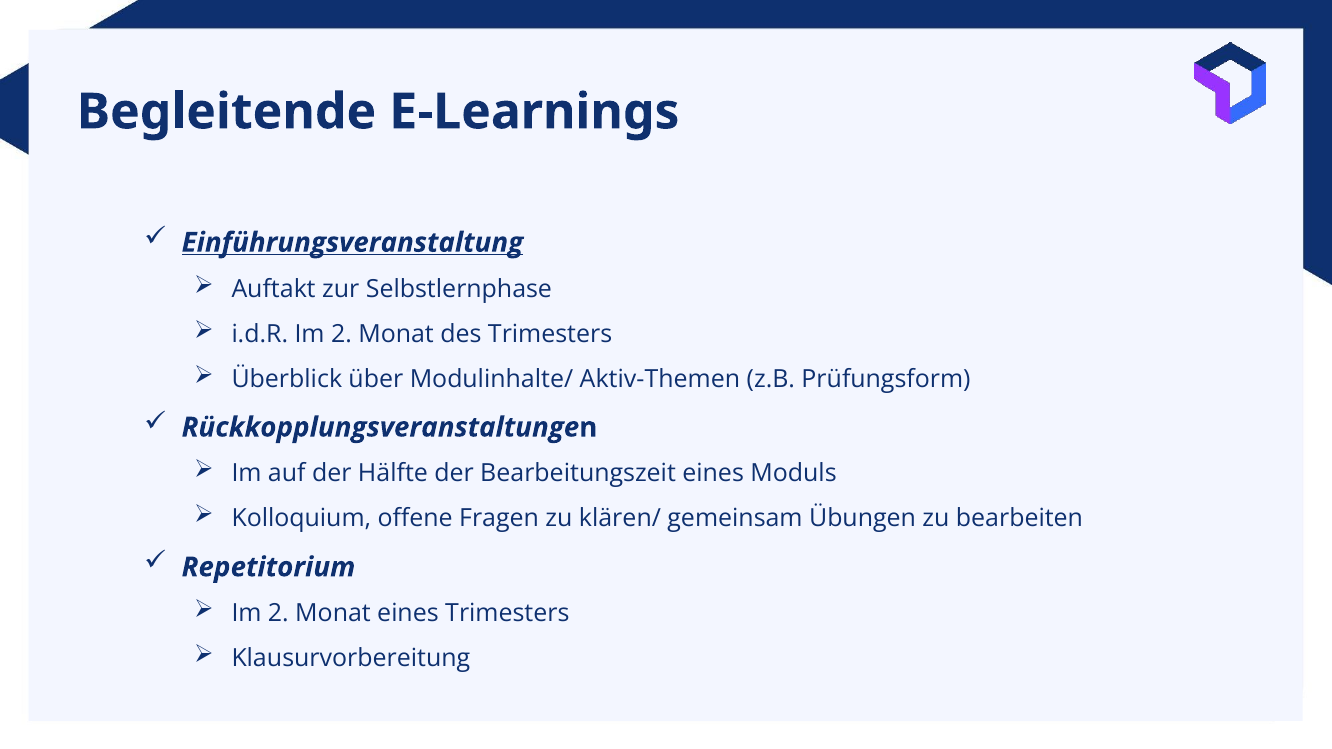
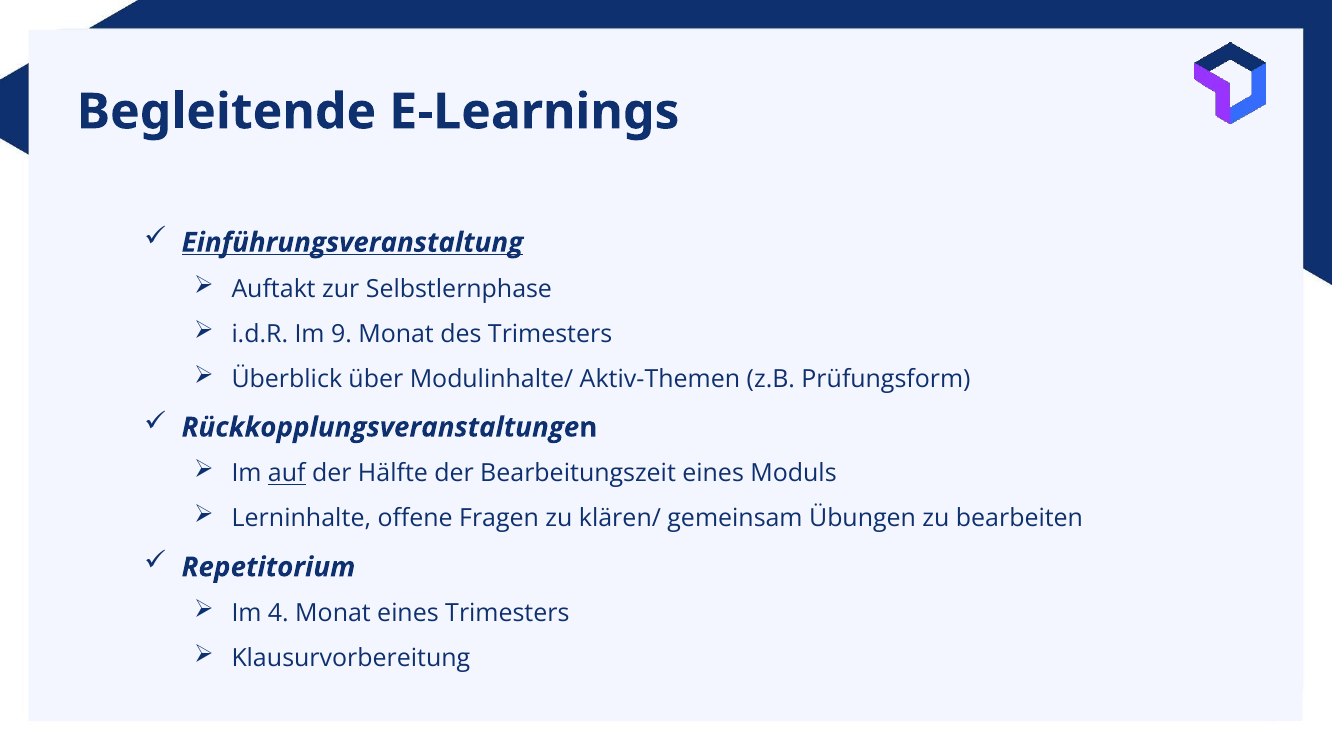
i.d.R Im 2: 2 -> 9 (341, 334)
auf underline: none -> present (287, 474)
Kolloquium: Kolloquium -> Lerninhalte (301, 519)
2: 2 -> 4 (278, 614)
